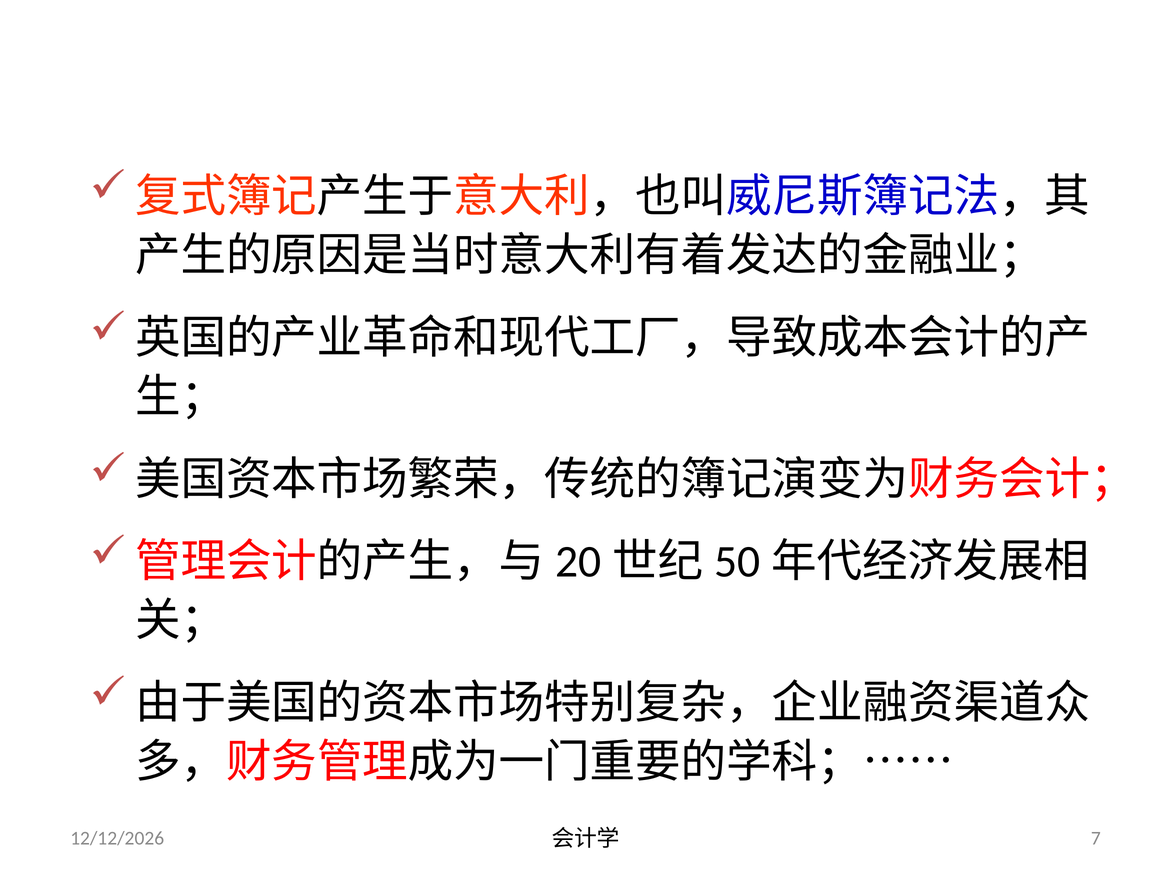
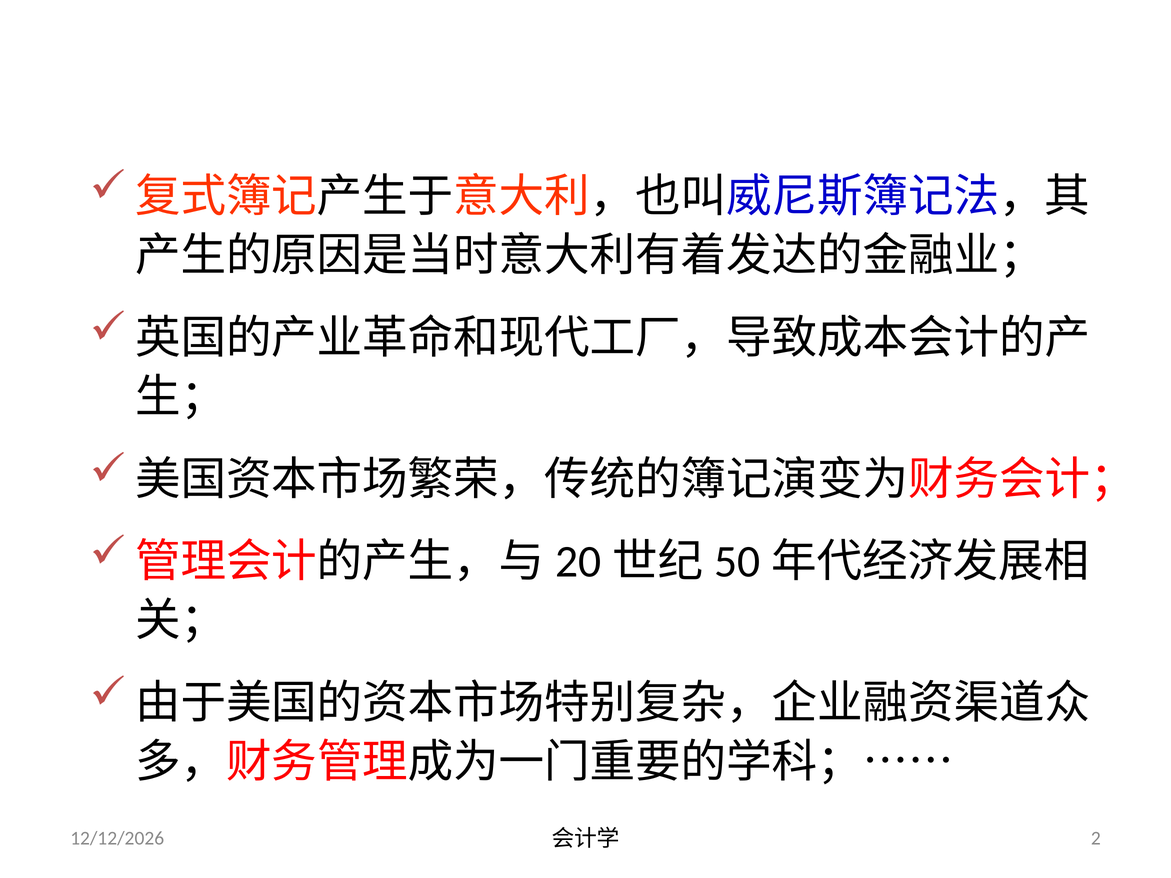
7: 7 -> 2 (1096, 839)
